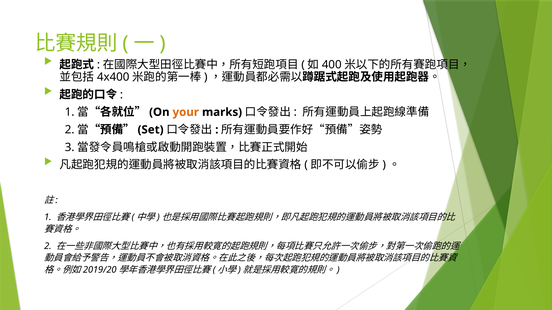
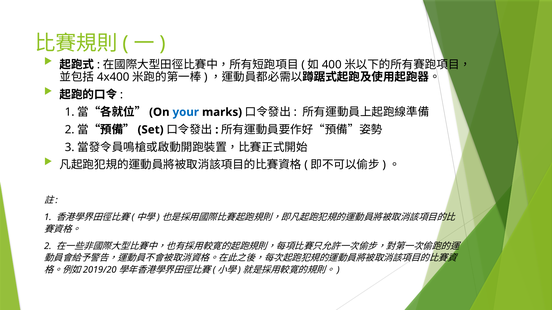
your colour: orange -> blue (186, 112)
